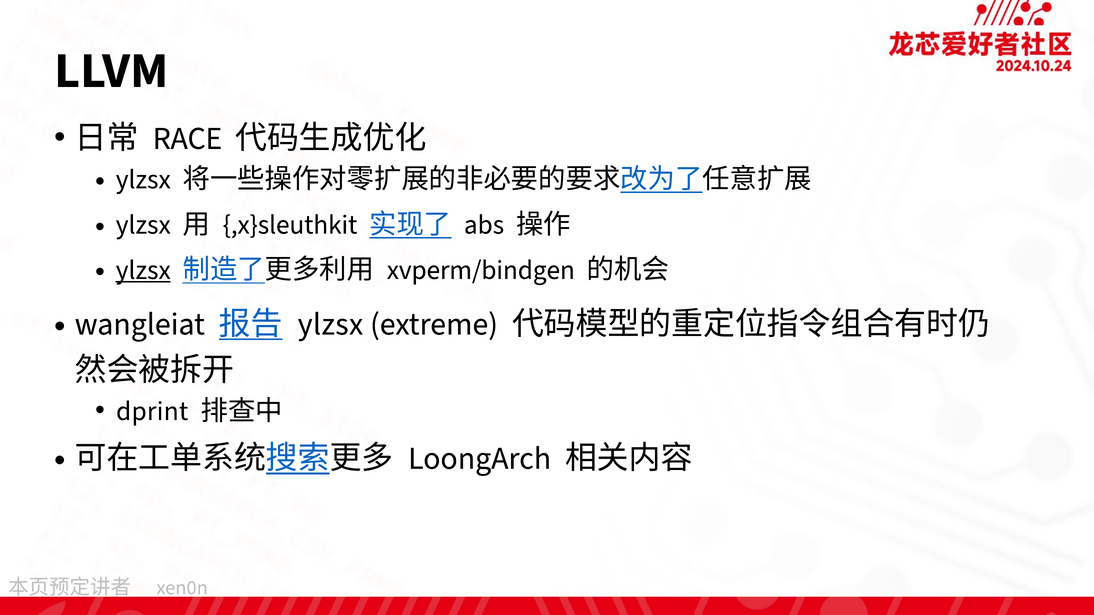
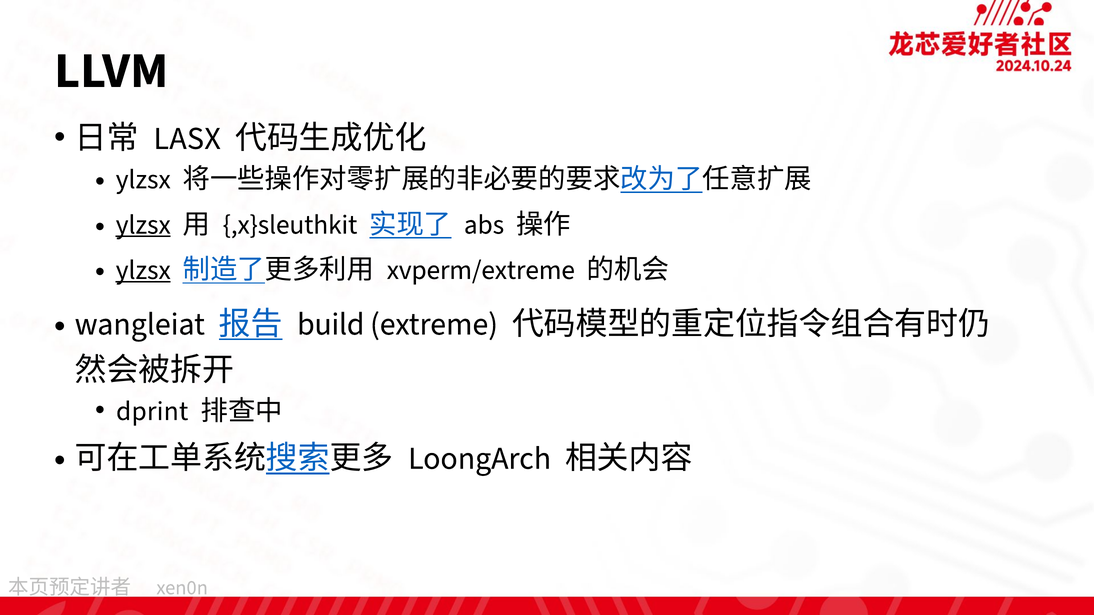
RACE: RACE -> LASX (187, 138)
ylzsx underline: none -> present (143, 225)
xvperm/bindgen: xvperm/bindgen -> xvperm/extreme (481, 270)
ylzsx: ylzsx -> build (331, 324)
